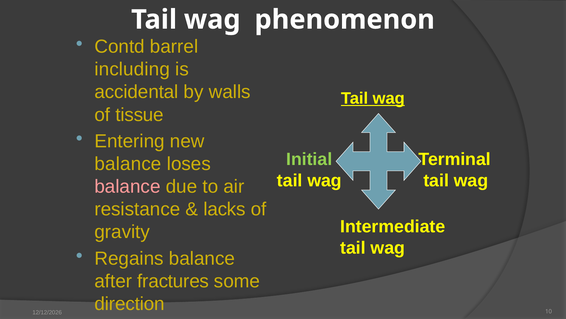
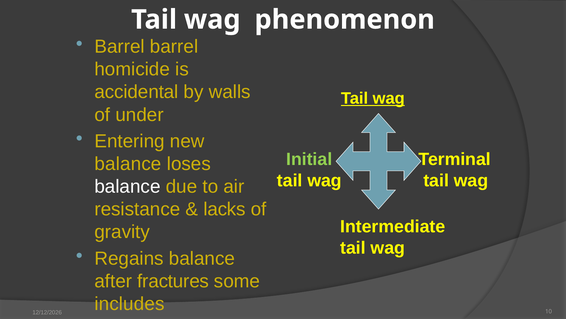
Contd: Contd -> Barrel (120, 47)
including: including -> homicide (132, 69)
tissue: tissue -> under (140, 115)
balance colour: pink -> white (127, 186)
direction: direction -> includes (130, 303)
